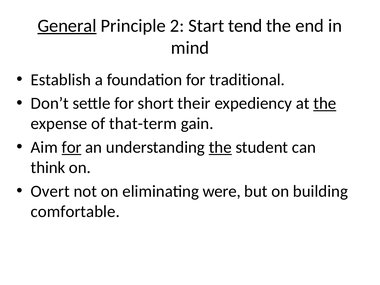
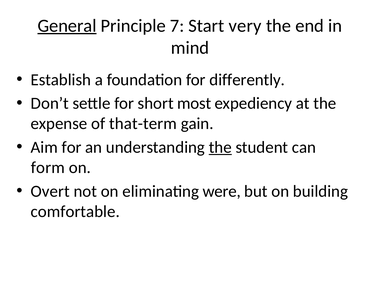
2: 2 -> 7 (177, 26)
tend: tend -> very (245, 26)
traditional: traditional -> differently (247, 80)
their: their -> most (194, 103)
the underline: present -> none (325, 103)
for underline: present -> none (72, 147)
think: think -> form (48, 168)
